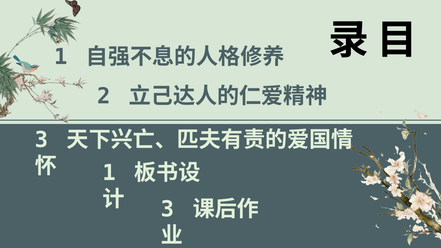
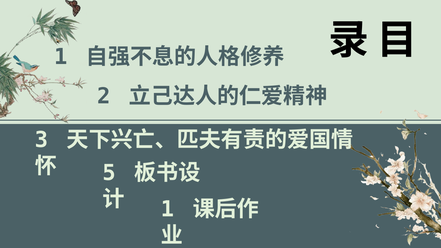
1: 1 -> 5 (109, 173)
3: 3 -> 1 (168, 209)
